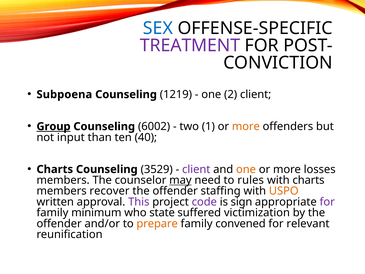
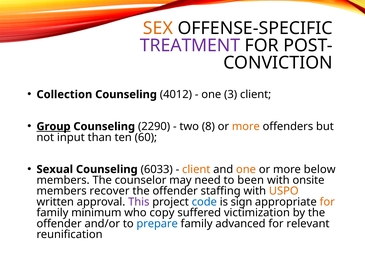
SEX colour: blue -> orange (158, 28)
Subpoena: Subpoena -> Collection (64, 94)
1219: 1219 -> 4012 (176, 94)
2: 2 -> 3 (231, 94)
6002: 6002 -> 2290 (154, 126)
1: 1 -> 8 (208, 126)
40: 40 -> 60 (146, 137)
Charts: Charts -> Sexual (55, 169)
3529: 3529 -> 6033 (157, 169)
client colour: purple -> orange (196, 169)
losses: losses -> below (320, 169)
may underline: present -> none (180, 180)
rules: rules -> been (251, 180)
with charts: charts -> onsite (308, 180)
code colour: purple -> blue (204, 202)
for colour: purple -> orange (327, 202)
state: state -> copy (162, 213)
prepare colour: orange -> blue (157, 223)
convened: convened -> advanced (240, 223)
